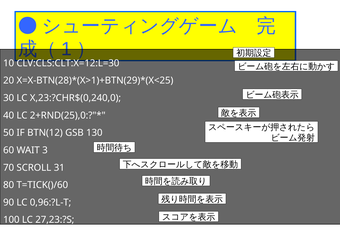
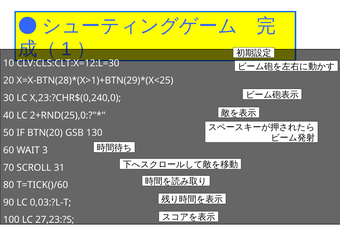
BTN(12: BTN(12 -> BTN(20 (45, 133)
0,96:?L-T: 0,96:?L-T -> 0,03:?L-T (51, 203)
